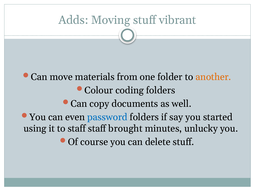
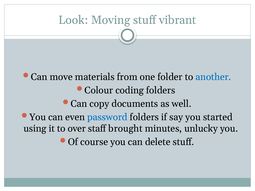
Adds: Adds -> Look (73, 20)
another colour: orange -> blue (213, 77)
to staff: staff -> over (77, 129)
